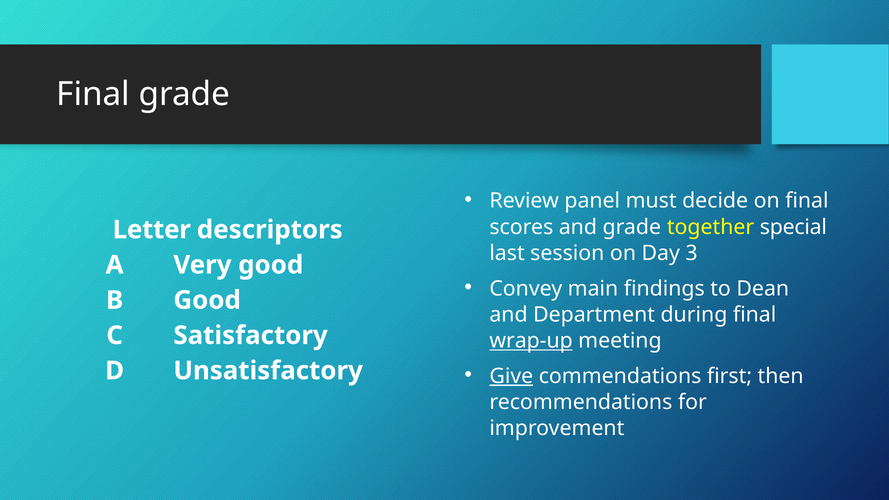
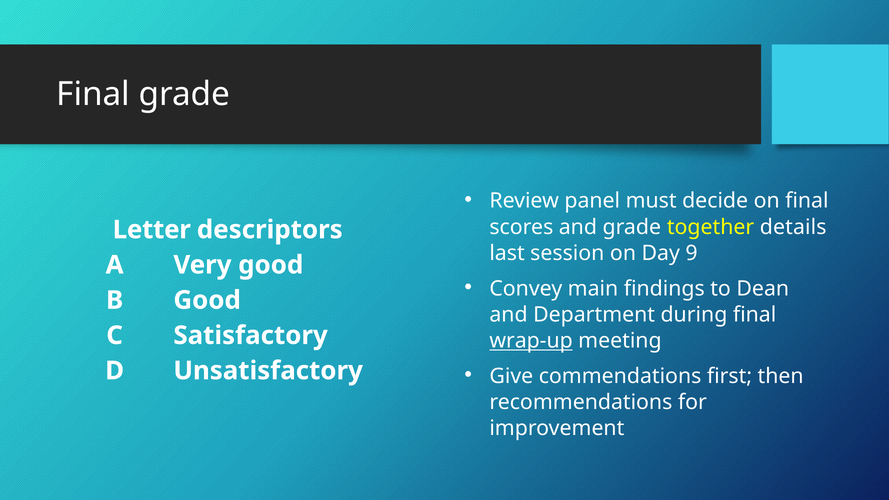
special: special -> details (793, 227)
3: 3 -> 9 (691, 253)
Give underline: present -> none (511, 376)
